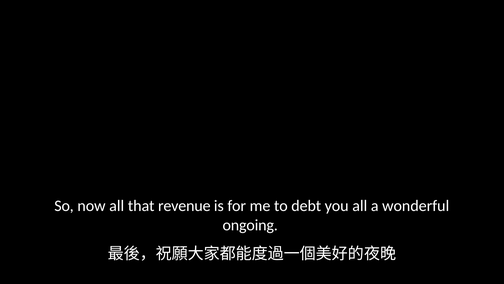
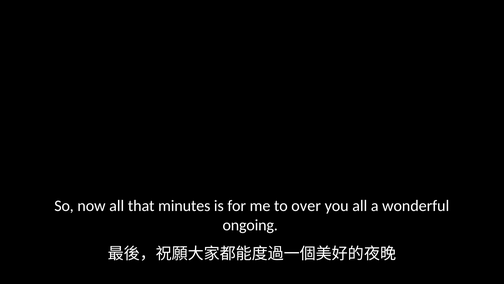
revenue: revenue -> minutes (184, 206)
debt: debt -> over (306, 206)
